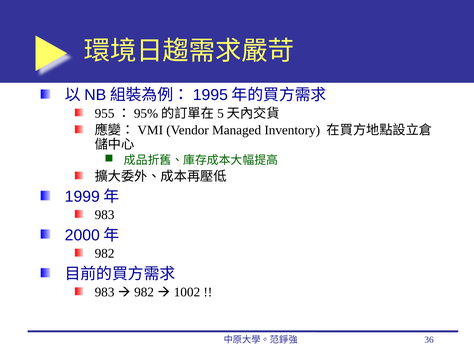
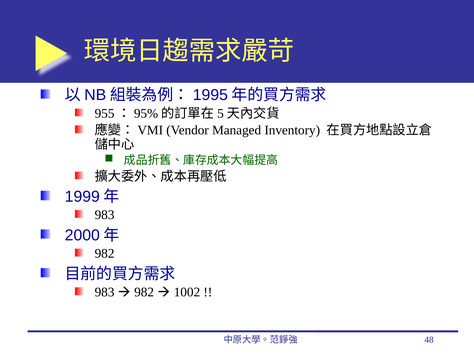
36: 36 -> 48 (429, 340)
